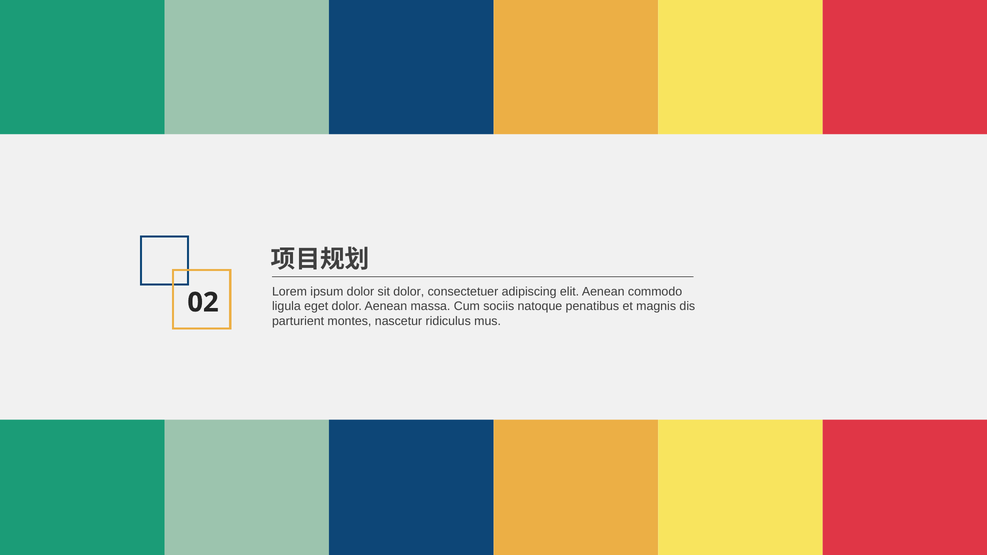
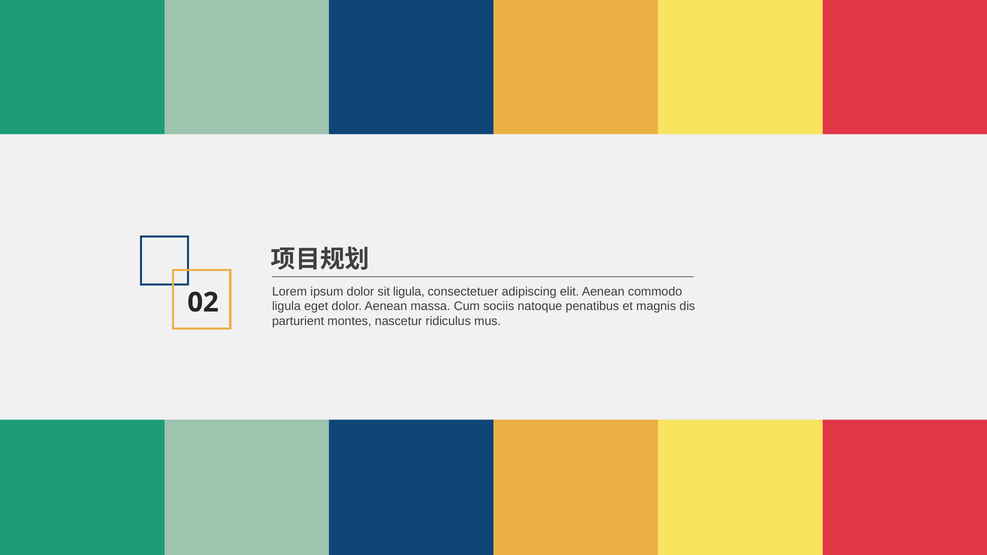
sit dolor: dolor -> ligula (409, 292)
